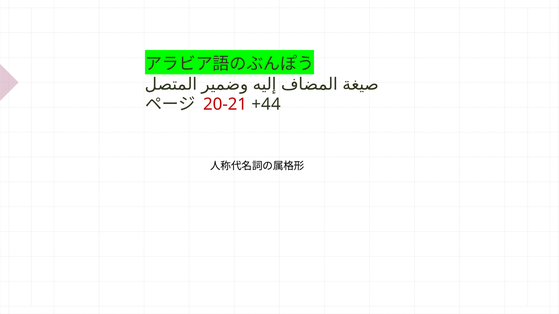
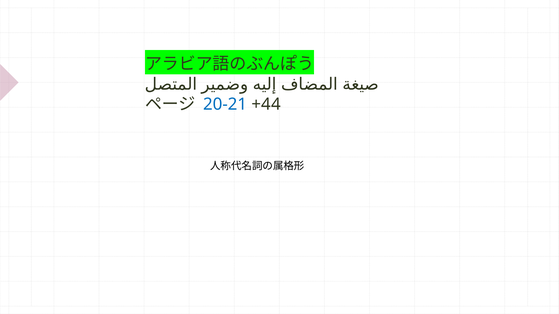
20-21 colour: red -> blue (225, 105)
